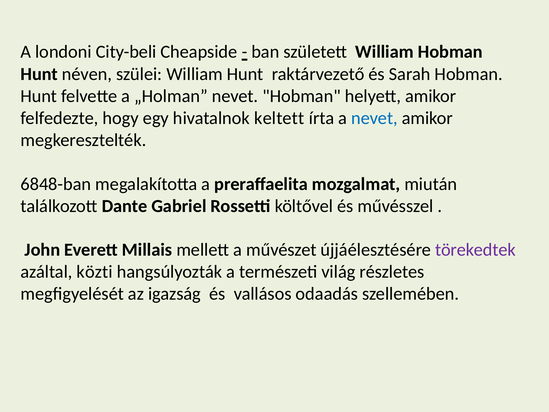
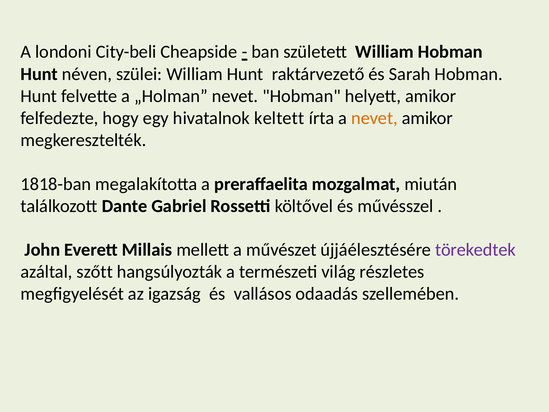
nevet colour: blue -> orange (374, 118)
6848-ban: 6848-ban -> 1818-ban (56, 184)
közti: közti -> szőtt (95, 272)
